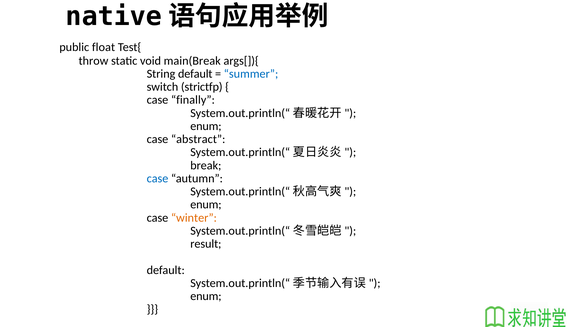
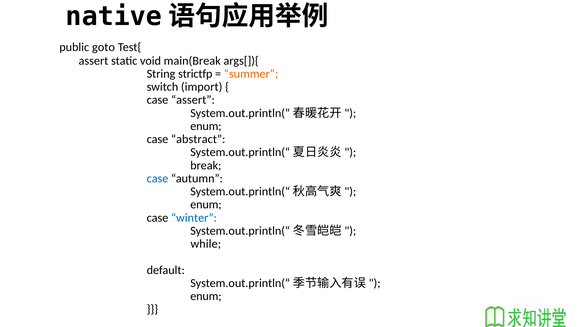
float: float -> goto (103, 47)
throw: throw -> assert (93, 61)
String default: default -> strictfp (195, 74)
summer colour: blue -> orange (251, 74)
strictfp: strictfp -> import (202, 87)
case finally: finally -> assert (193, 100)
winter colour: orange -> blue (194, 218)
result: result -> while (206, 244)
